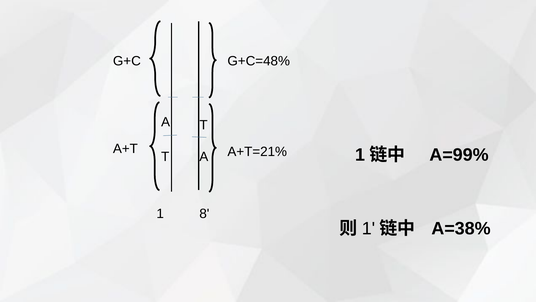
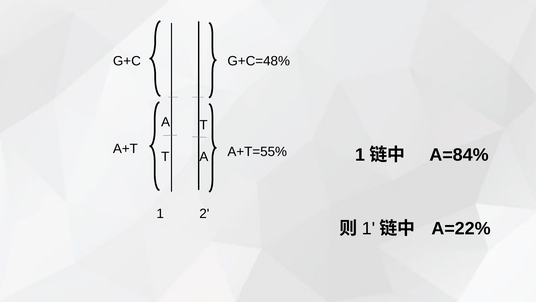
A+T=21%: A+T=21% -> A+T=55% (257, 152)
A=99%: A=99% -> A=84% (459, 155)
8: 8 -> 2 (204, 213)
A=38%: A=38% -> A=22% (461, 228)
